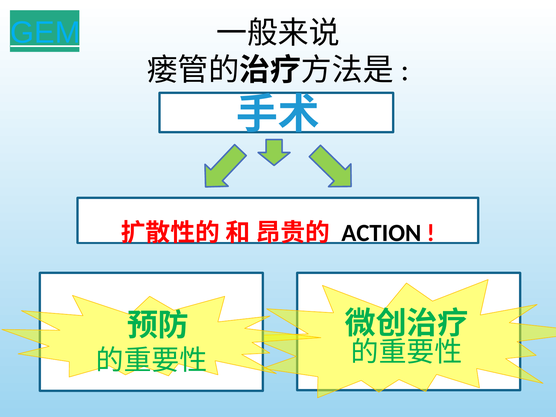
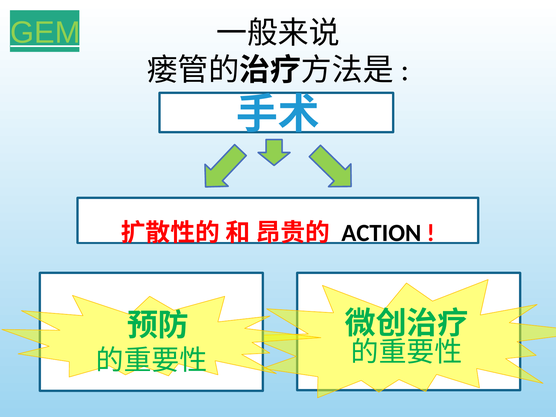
GEM colour: light blue -> light green (45, 33)
